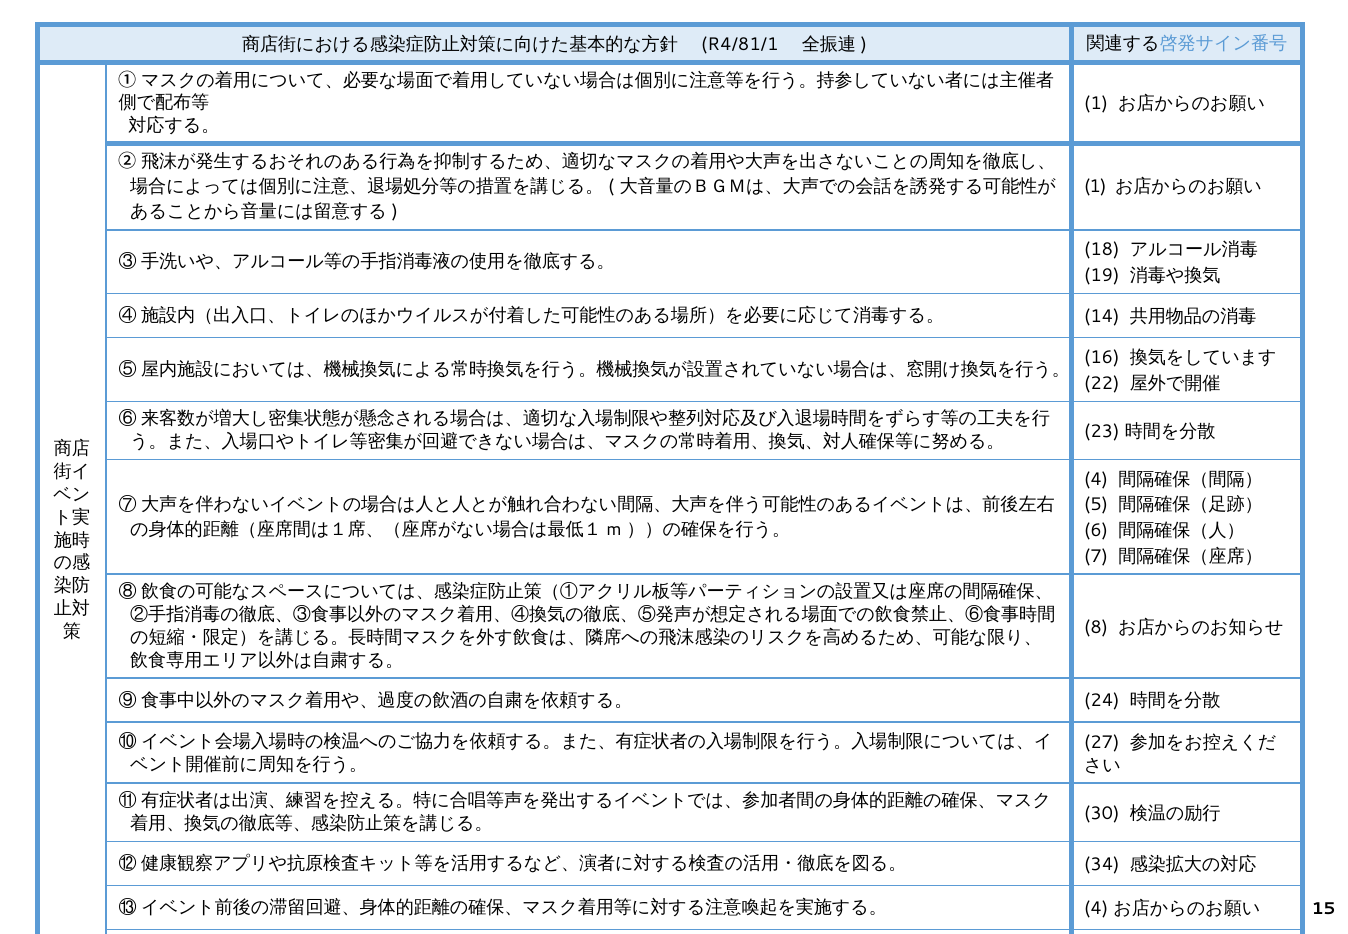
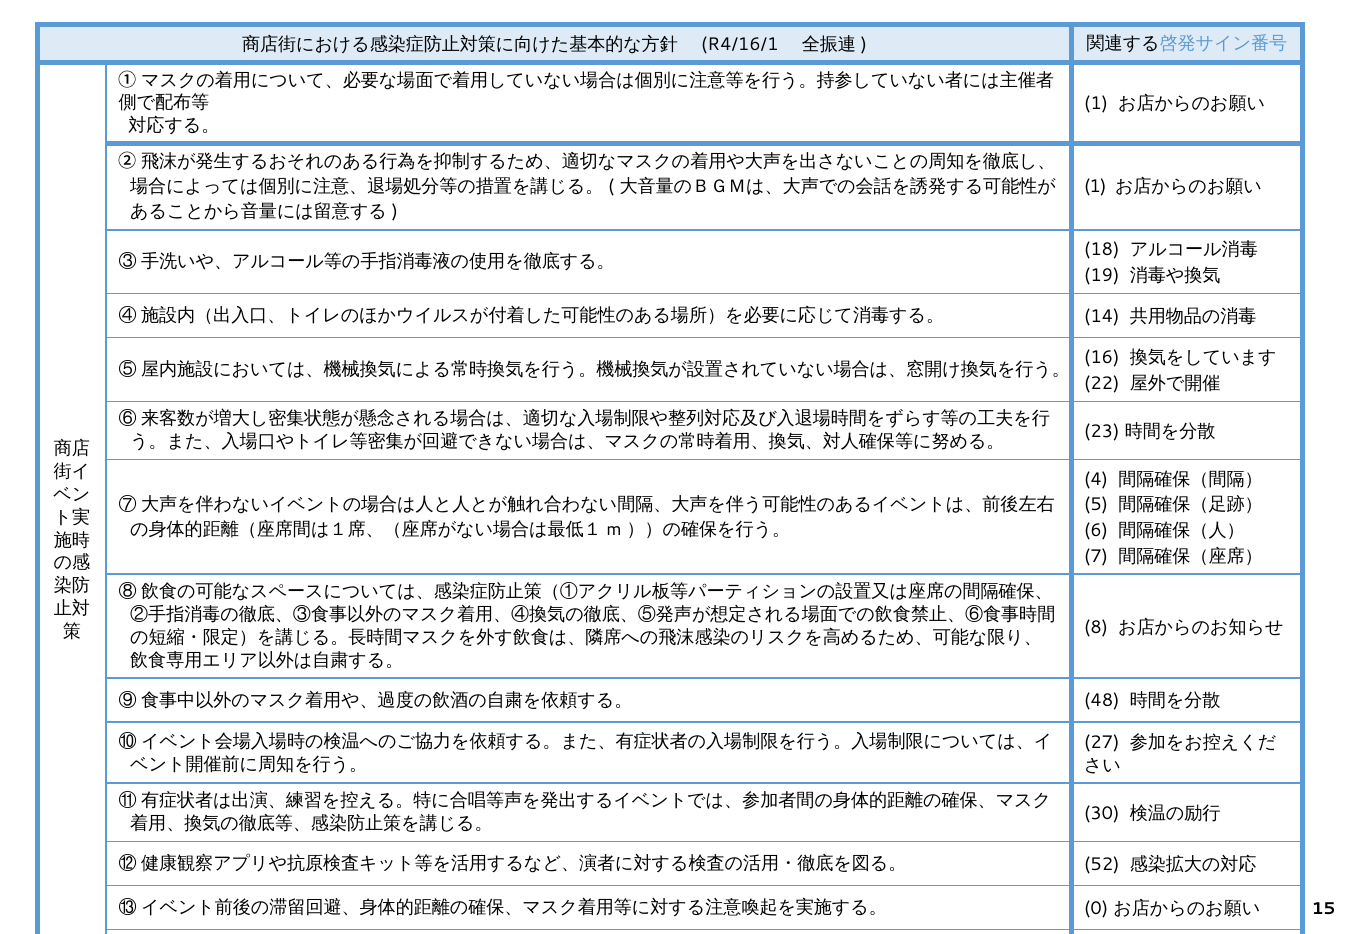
R4/81/1: R4/81/1 -> R4/16/1 (740, 44)
24: 24 -> 48 (1102, 700)
34: 34 -> 52 (1102, 864)
4: 4 -> 0 (1096, 908)
